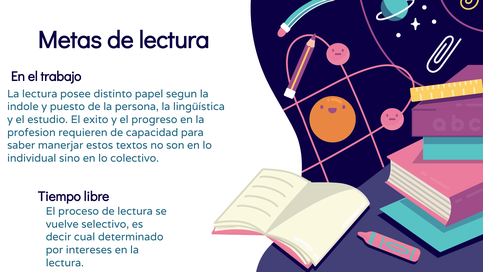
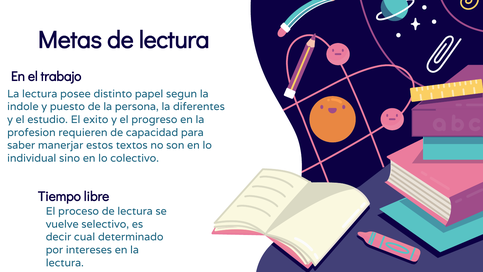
lingüística: lingüística -> diferentes (199, 107)
